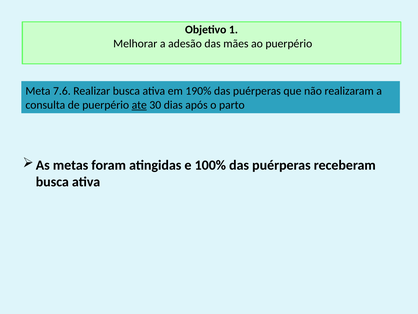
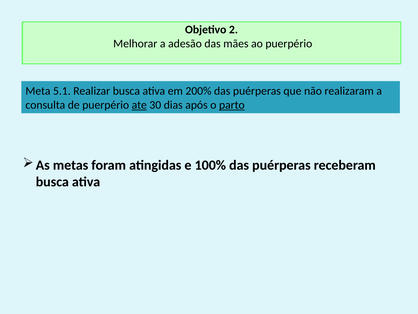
1: 1 -> 2 (233, 30)
7.6: 7.6 -> 5.1 (62, 91)
190%: 190% -> 200% (198, 91)
parto underline: none -> present (232, 105)
